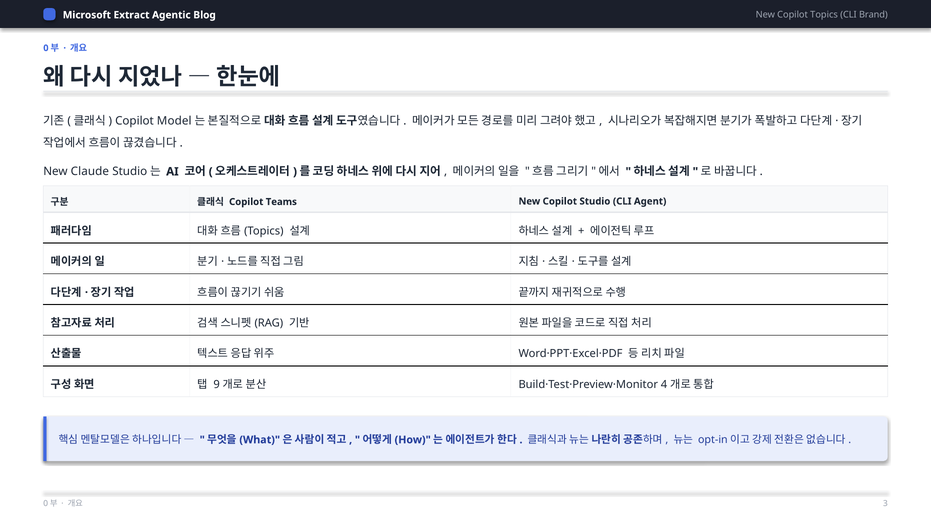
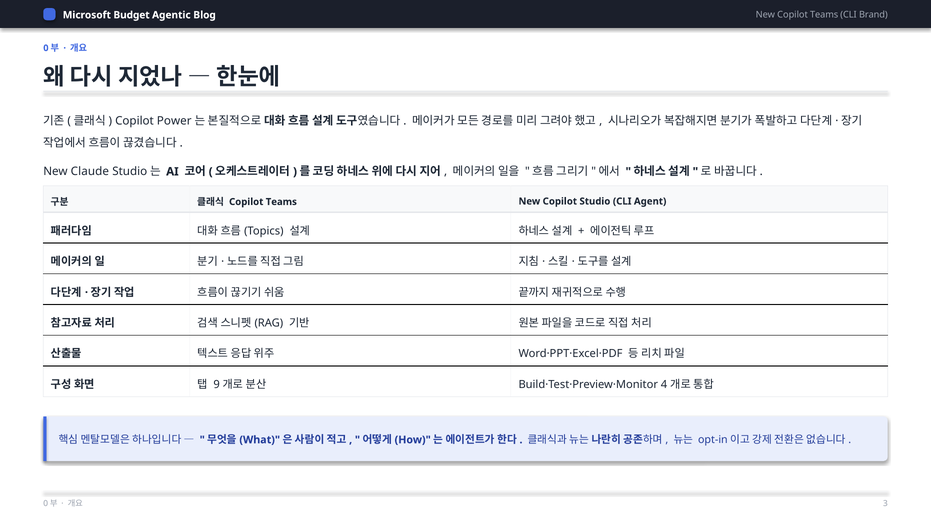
Extract: Extract -> Budget (132, 15)
New Copilot Topics: Topics -> Teams (824, 15)
Model: Model -> Power (174, 121)
